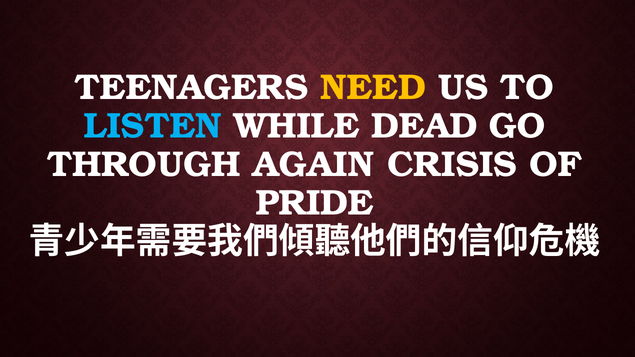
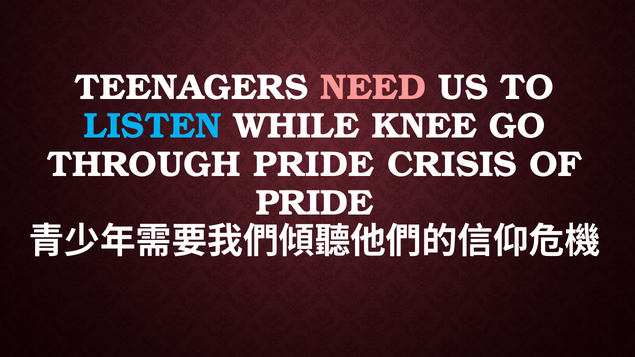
NEED colour: yellow -> pink (373, 87)
DEAD: DEAD -> KNEE (424, 126)
THROUGH AGAIN: AGAIN -> PRIDE (314, 165)
